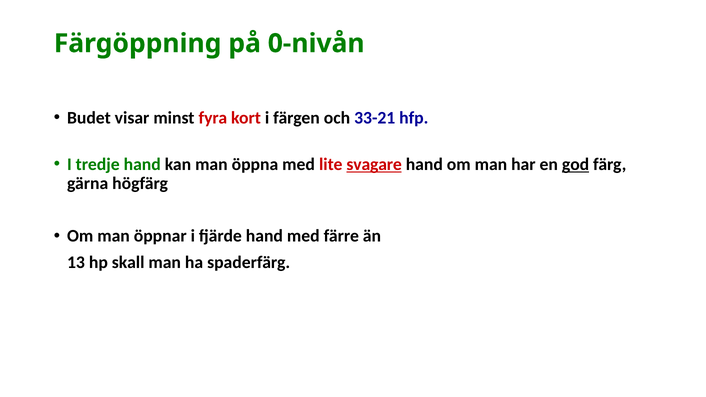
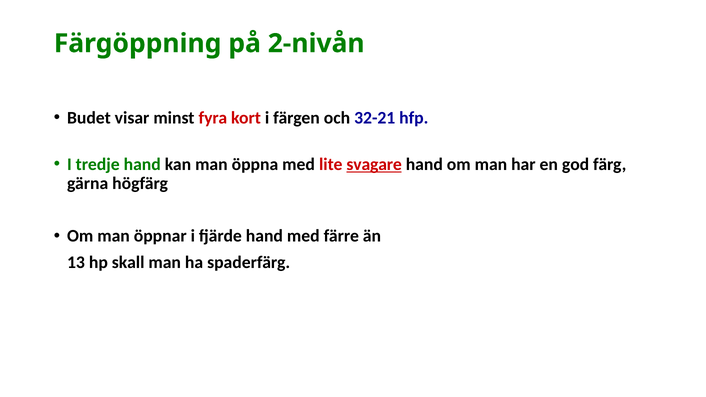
0-nivån: 0-nivån -> 2-nivån (316, 43)
33-21: 33-21 -> 32-21 (375, 118)
god underline: present -> none (576, 164)
